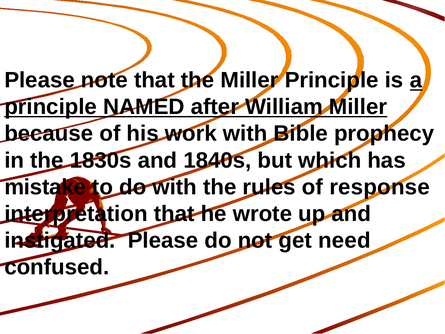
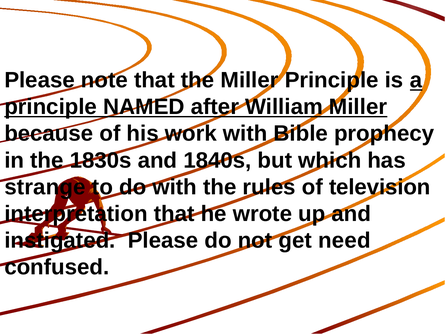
mistake: mistake -> strange (45, 187)
response: response -> television (380, 187)
